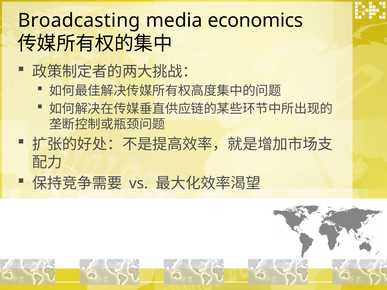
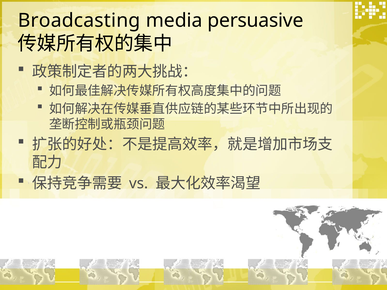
economics: economics -> persuasive (255, 21)
